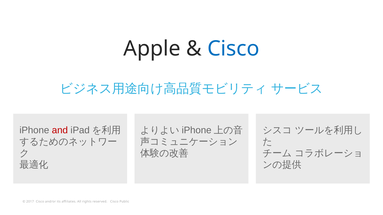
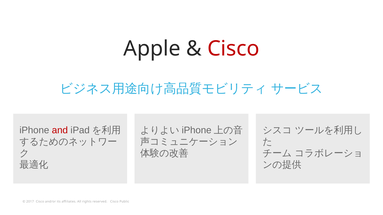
Cisco colour: blue -> red (233, 49)
